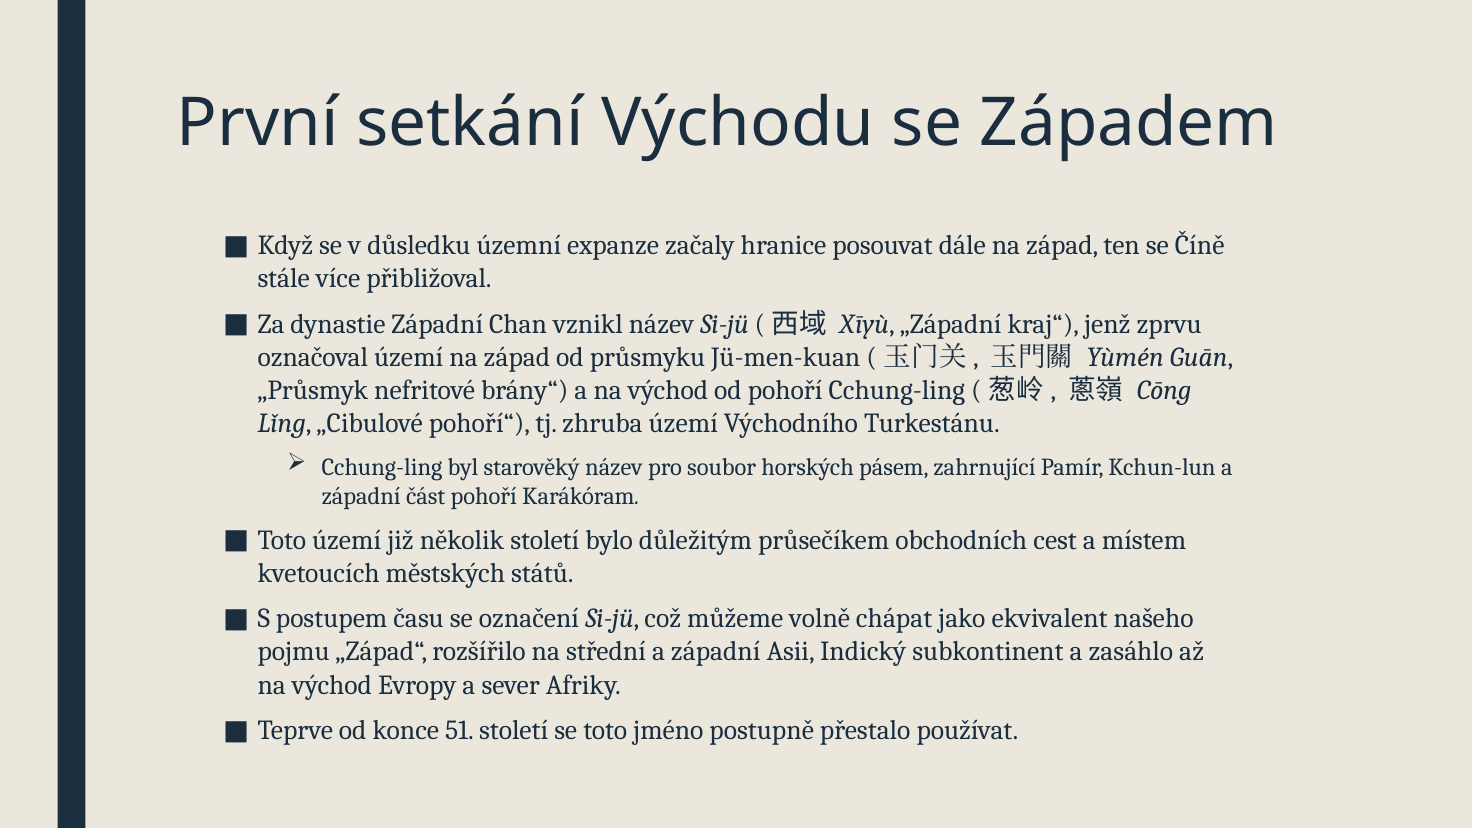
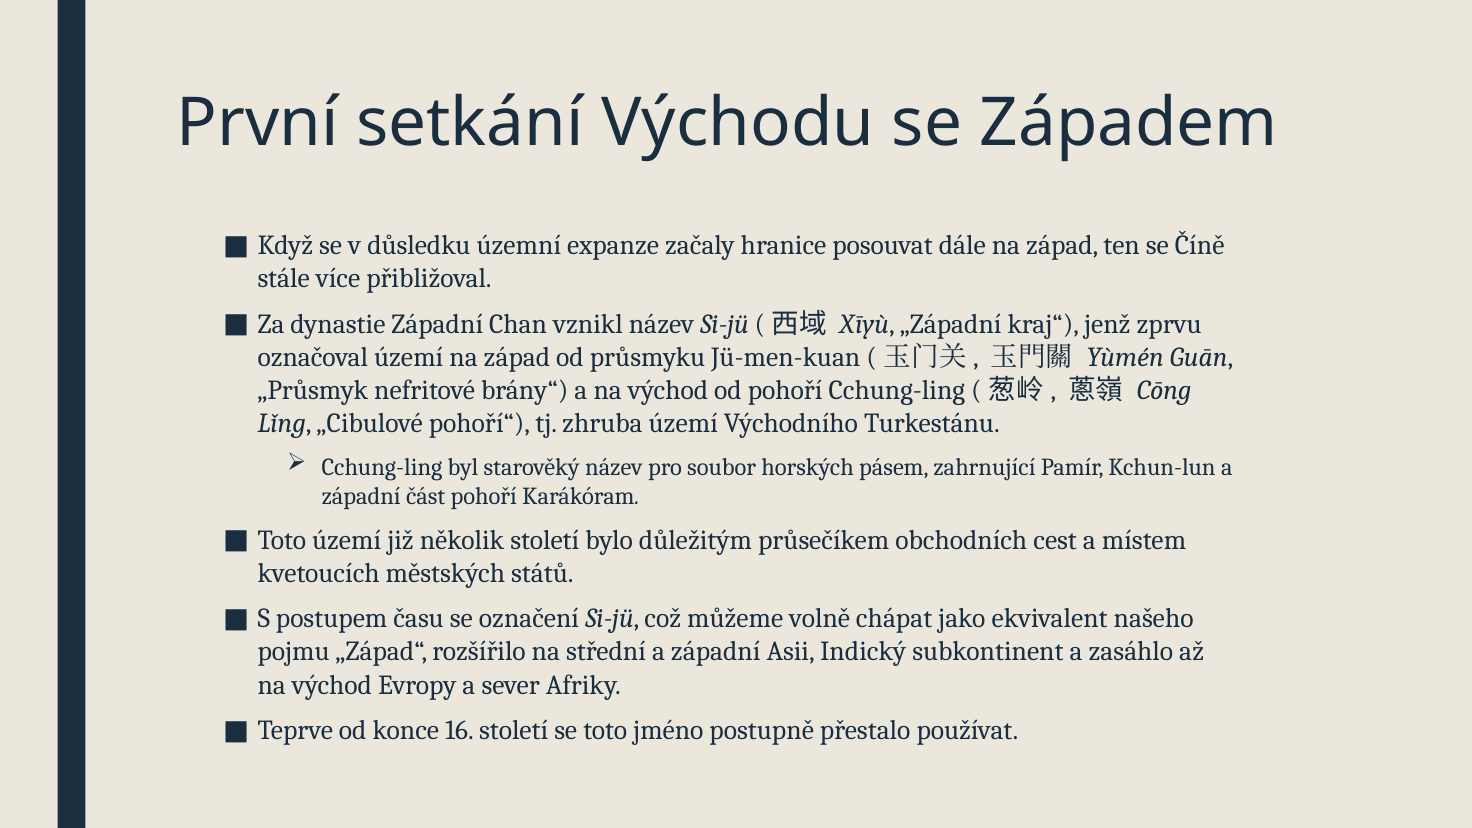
51: 51 -> 16 (459, 730)
